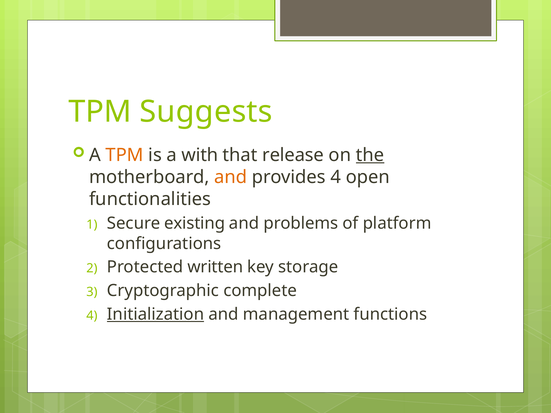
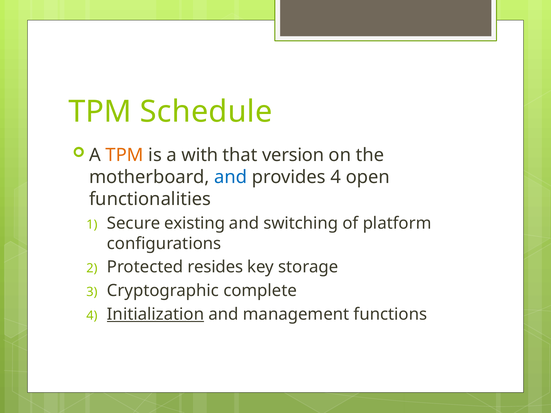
Suggests: Suggests -> Schedule (206, 112)
release: release -> version (293, 155)
the underline: present -> none (370, 155)
and colour: orange -> blue (231, 177)
problems: problems -> switching (301, 224)
written: written -> resides (215, 267)
